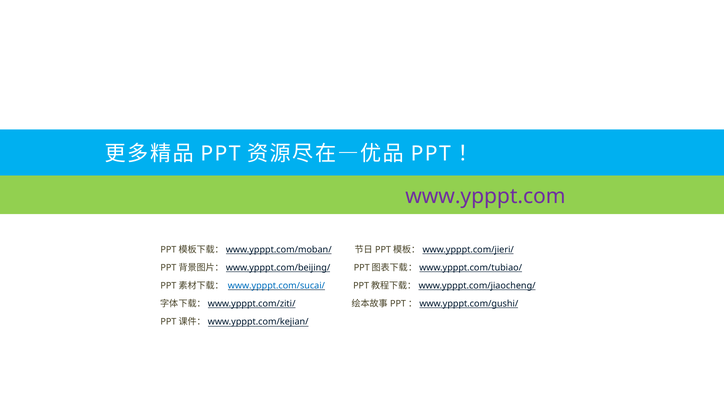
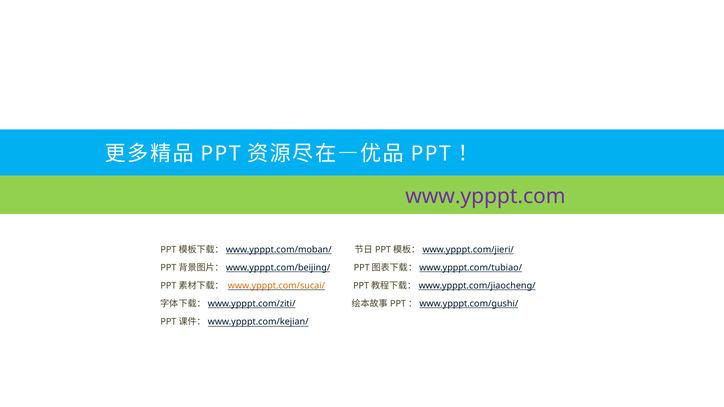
www.ypppt.com/sucai/ colour: blue -> orange (276, 286)
